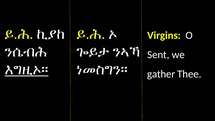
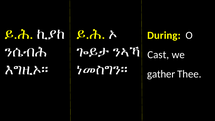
Virgins: Virgins -> During (164, 35)
Sent: Sent -> Cast (158, 55)
እግዚኦ። underline: present -> none (27, 69)
